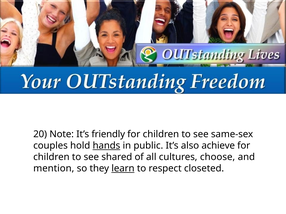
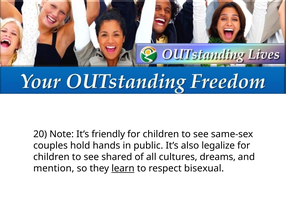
hands underline: present -> none (106, 146)
achieve: achieve -> legalize (218, 146)
choose: choose -> dreams (218, 157)
closeted: closeted -> bisexual (204, 169)
